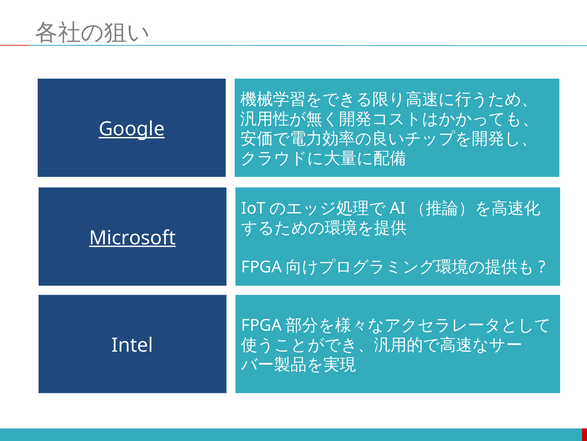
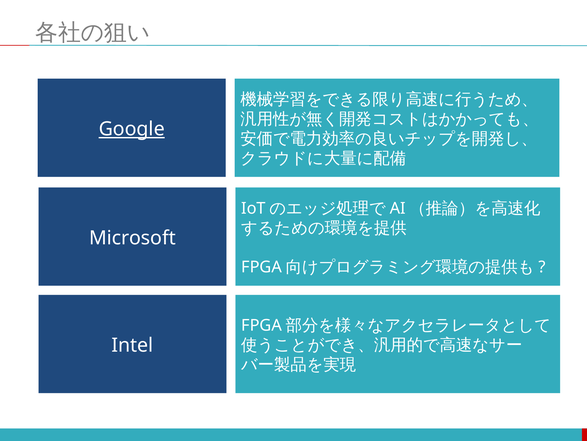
Microsoft underline: present -> none (132, 238)
